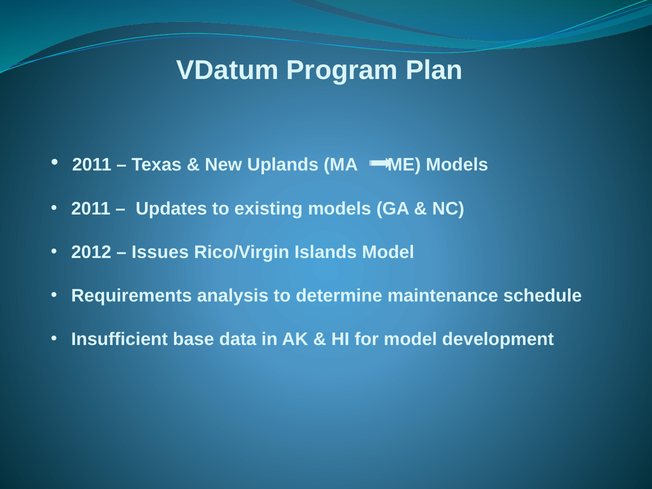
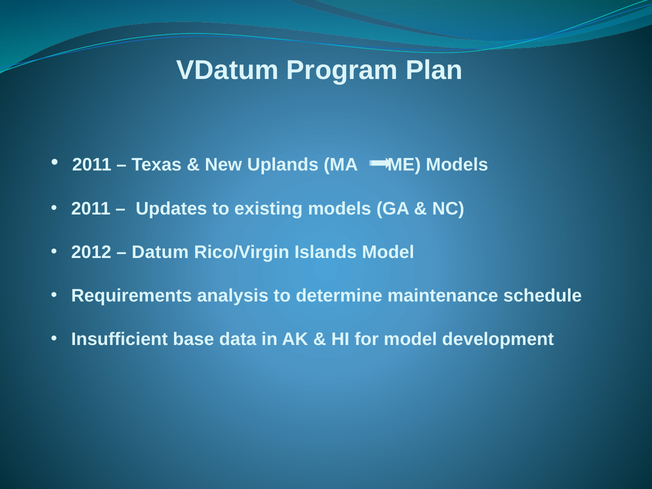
Issues: Issues -> Datum (160, 252)
